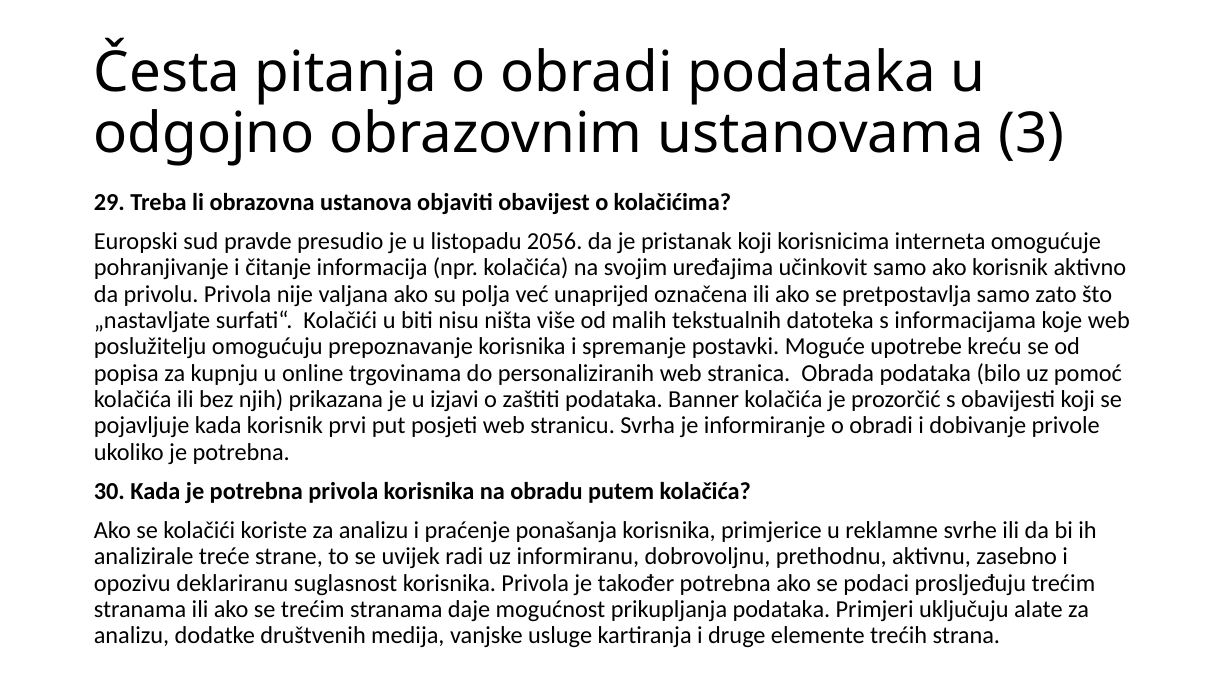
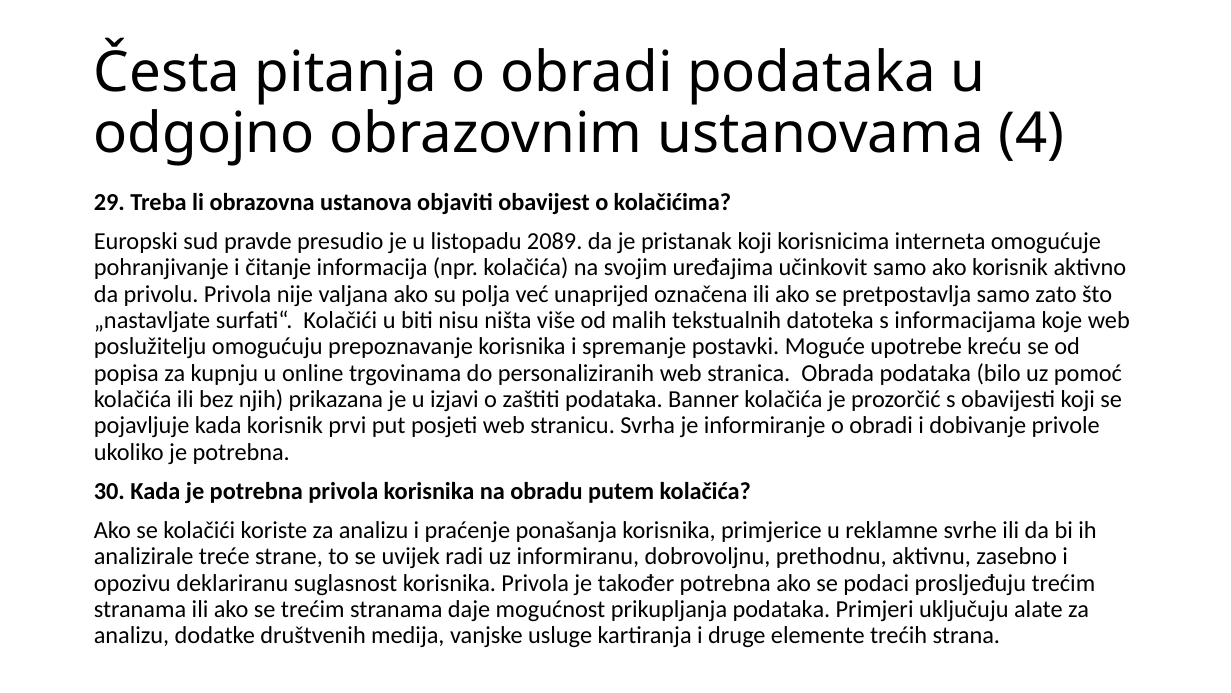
3: 3 -> 4 (1031, 134)
2056: 2056 -> 2089 (555, 241)
